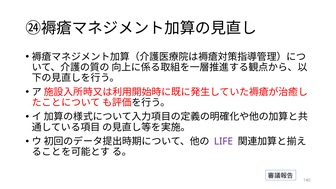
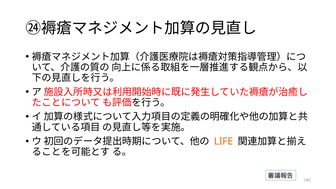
LIFE colour: purple -> orange (223, 141)
